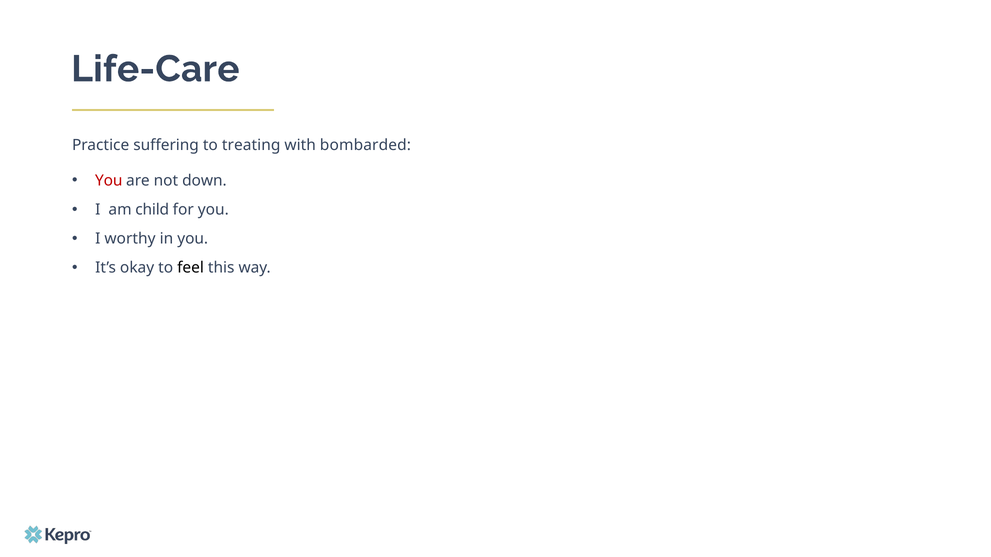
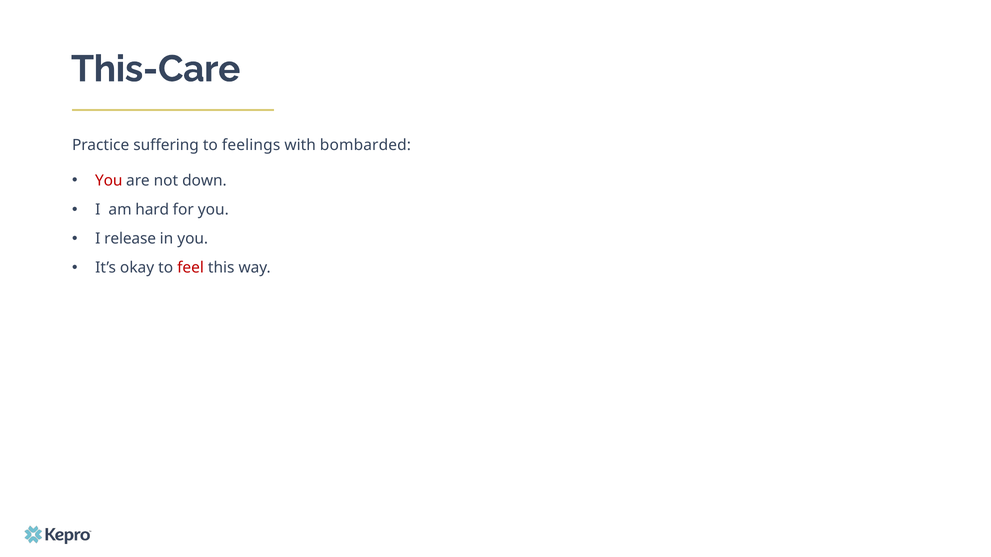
Life-Care: Life-Care -> This-Care (156, 69)
treating: treating -> feelings (251, 145)
child: child -> hard (152, 210)
worthy: worthy -> release (130, 239)
feel colour: black -> red (191, 268)
